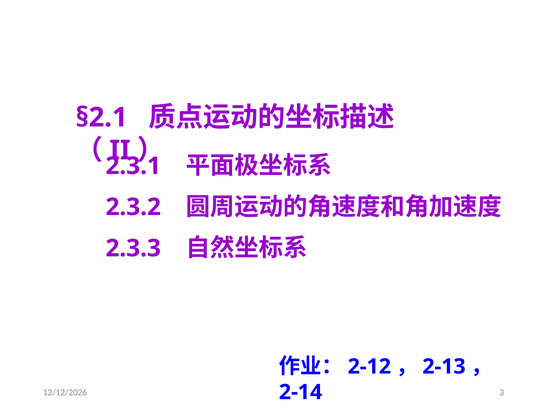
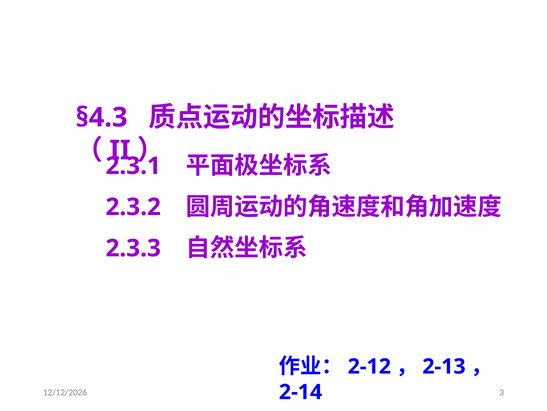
§2.1: §2.1 -> §4.3 (102, 117)
